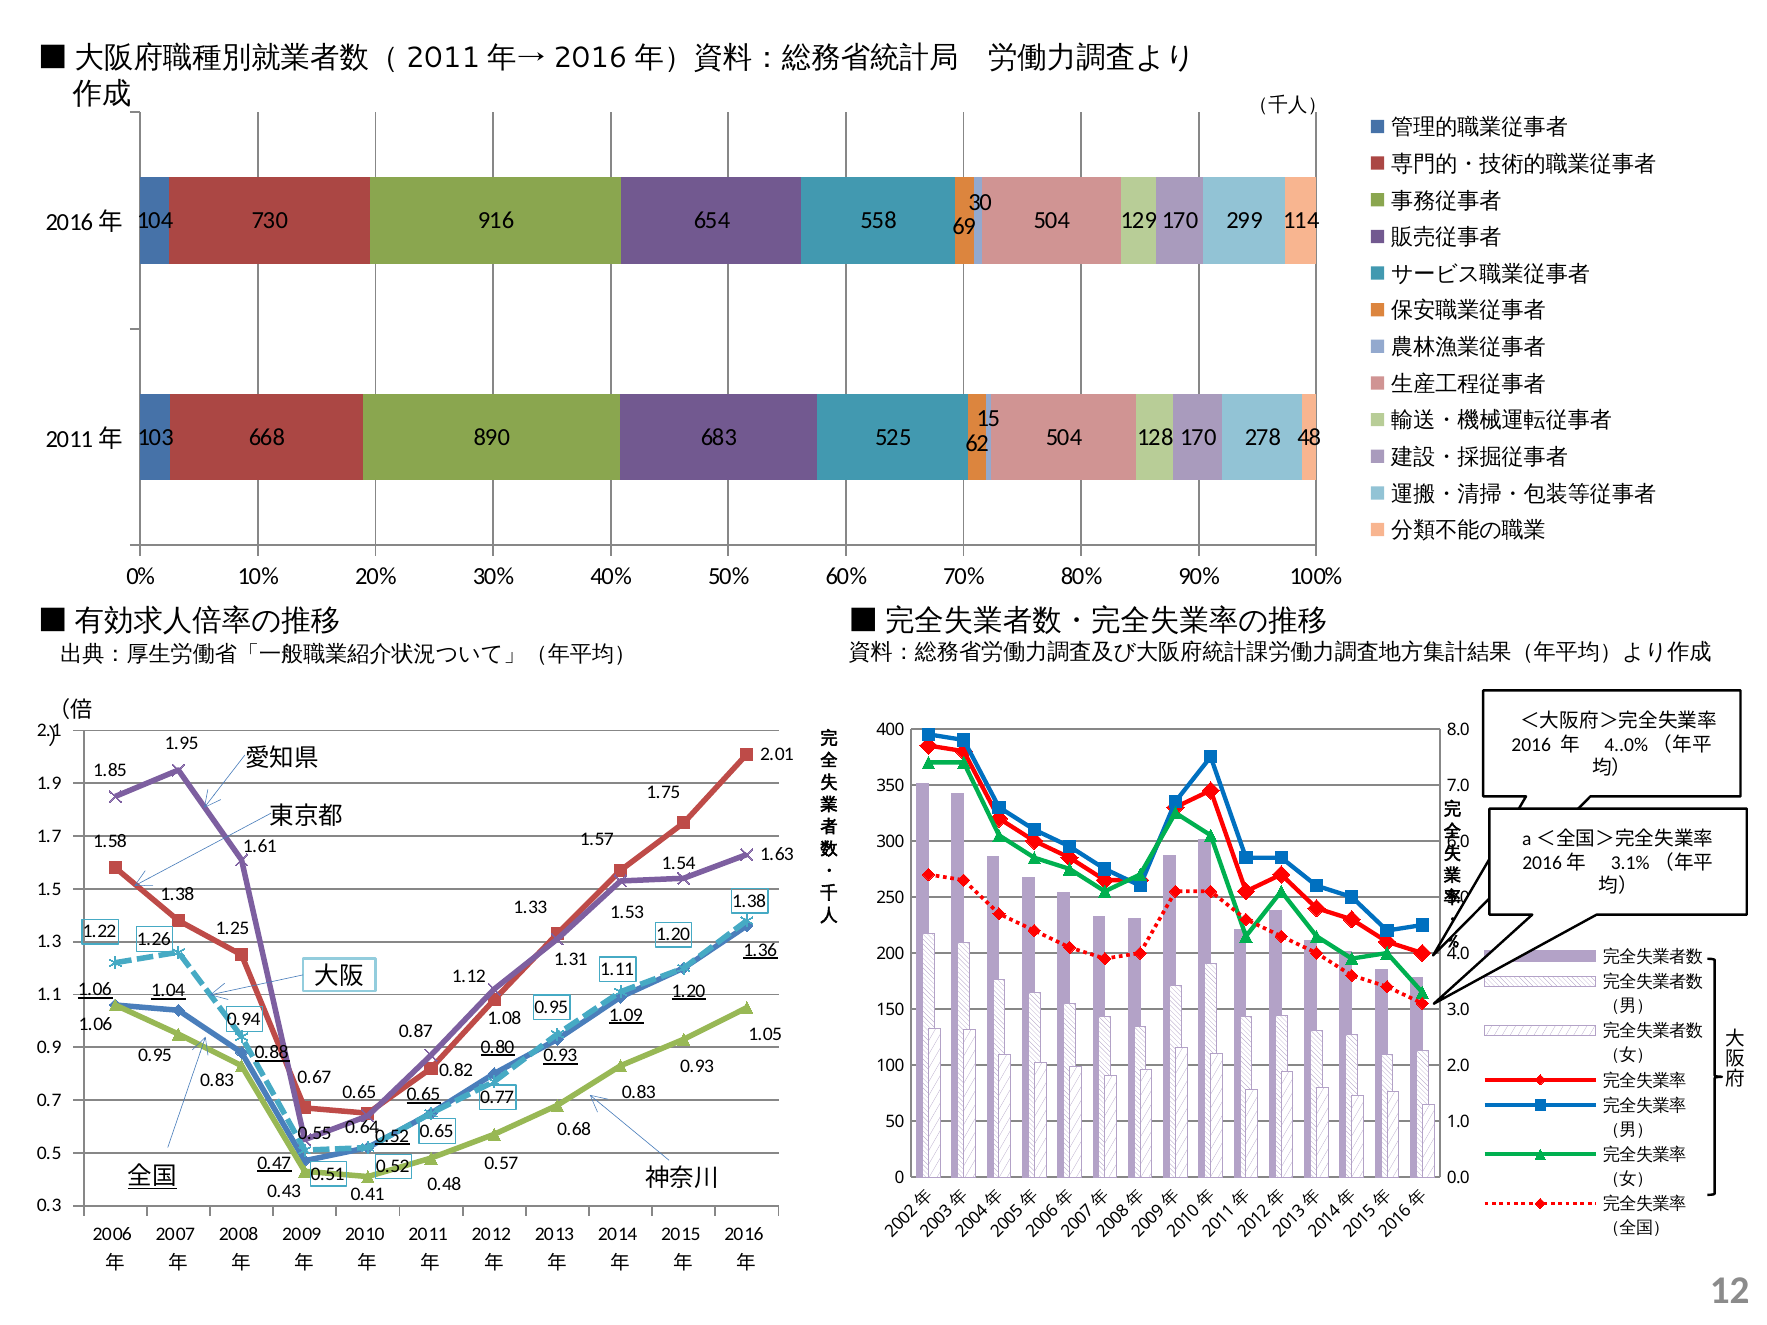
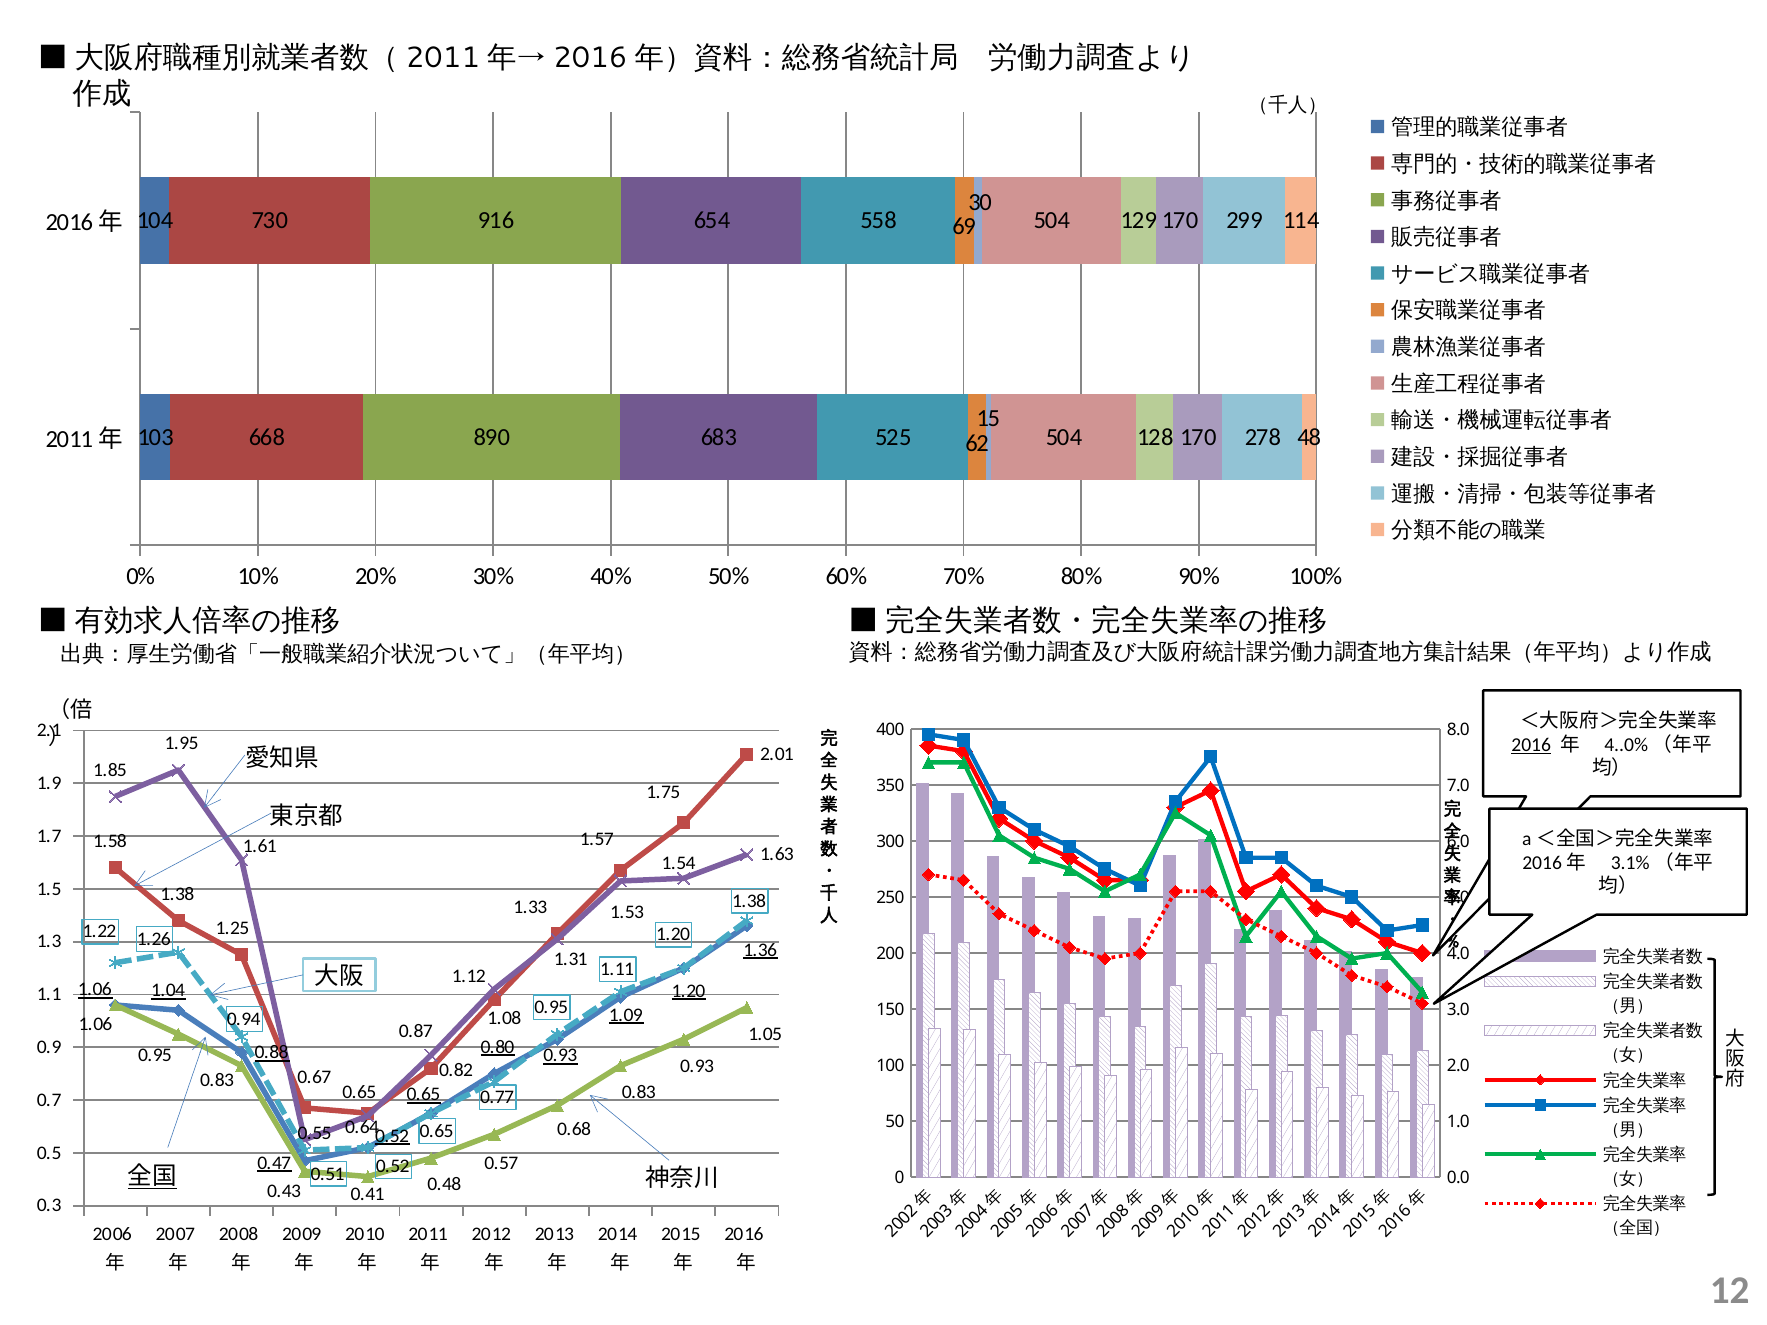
2016 underline: none -> present (1531, 745)
